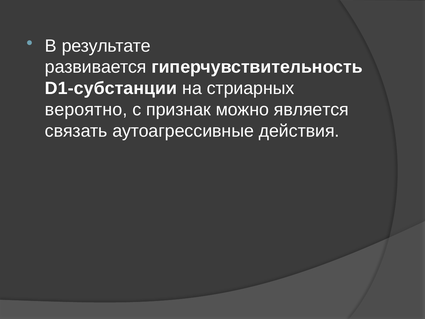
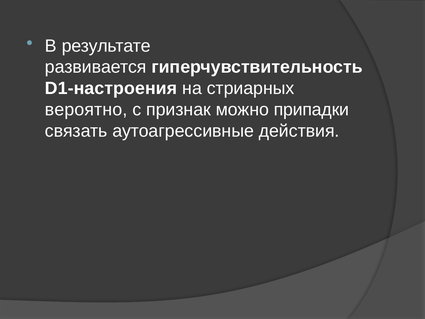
D1-субстанции: D1-субстанции -> D1-настроения (111, 88)
является: является -> припадки (311, 110)
